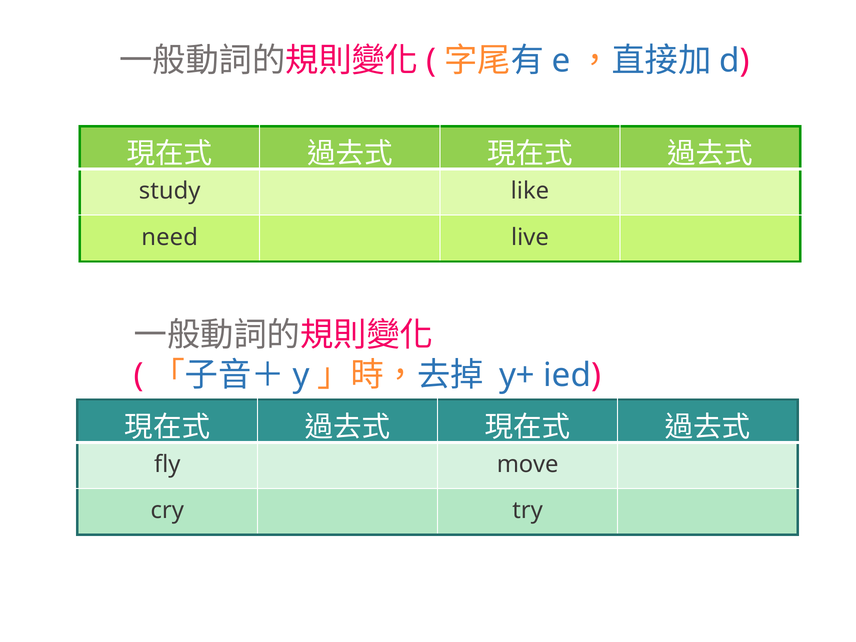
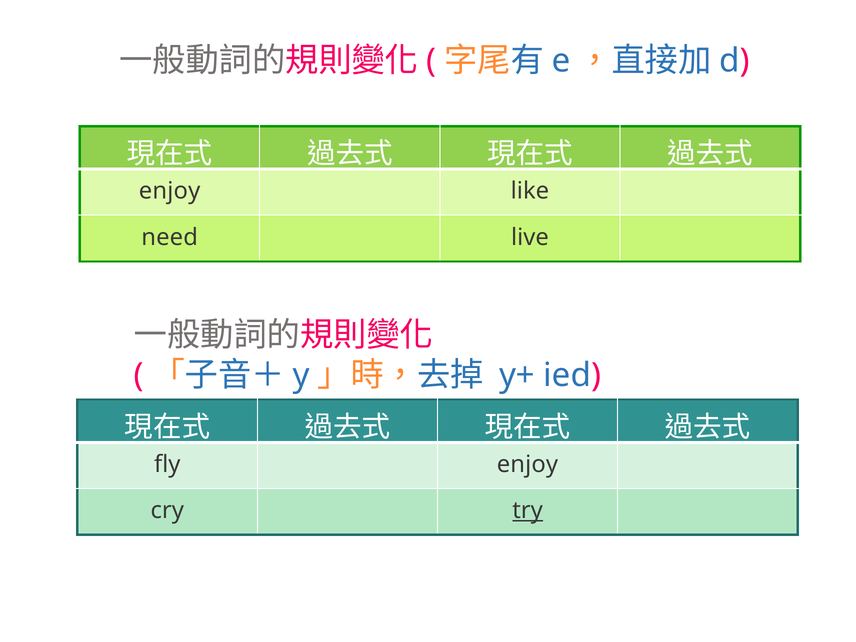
study: study -> enjoy (170, 191)
fly move: move -> enjoy (527, 464)
try underline: none -> present (528, 511)
